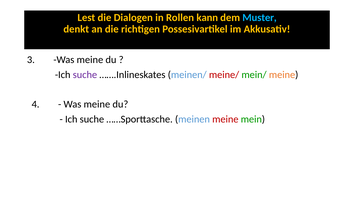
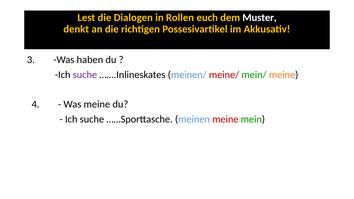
kann: kann -> euch (207, 18)
Muster colour: light blue -> white (260, 18)
3 Was meine: meine -> haben (90, 60)
